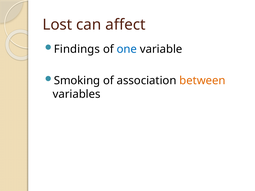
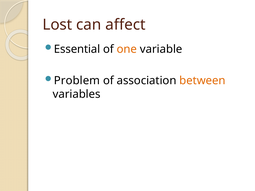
Findings: Findings -> Essential (77, 49)
one colour: blue -> orange (127, 49)
Smoking: Smoking -> Problem (77, 81)
